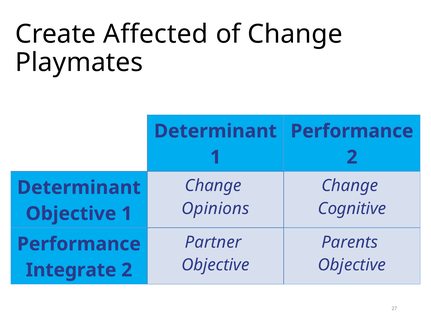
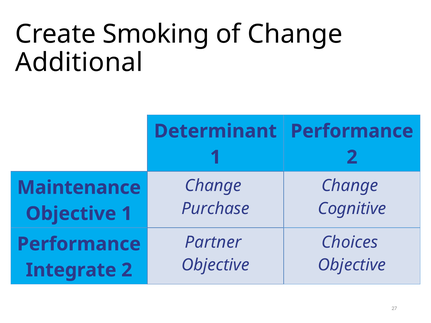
Affected: Affected -> Smoking (156, 34)
Playmates: Playmates -> Additional (79, 63)
Determinant: Determinant -> Maintenance (79, 188)
Opinions: Opinions -> Purchase (216, 209)
Parents: Parents -> Choices (350, 242)
